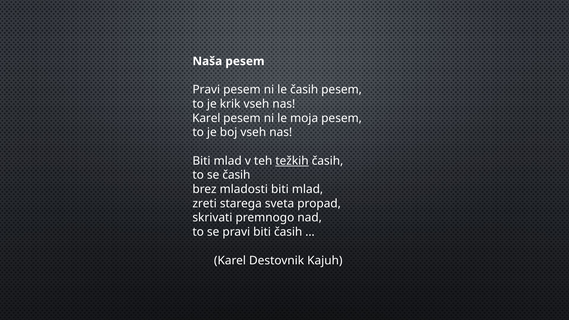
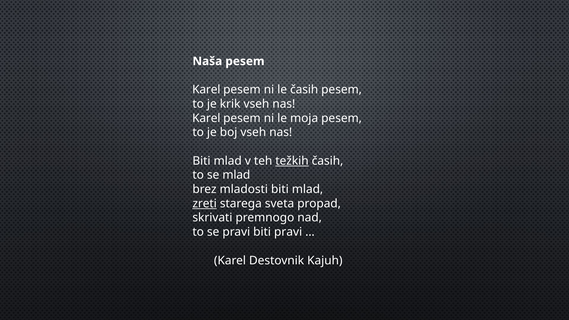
Pravi: Pravi -> Karel (206, 90)
se časih: časih -> mlad (236, 175)
zreti underline: none -> present (205, 204)
biti časih: časih -> pravi (288, 232)
